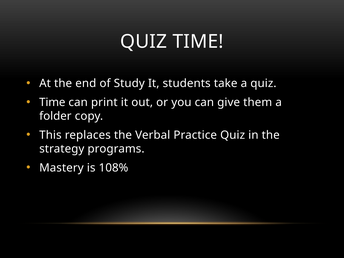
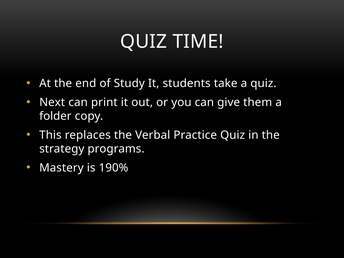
Time: Time -> Next (52, 102)
108%: 108% -> 190% (113, 168)
